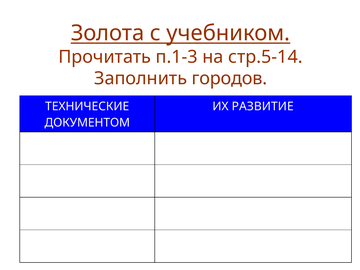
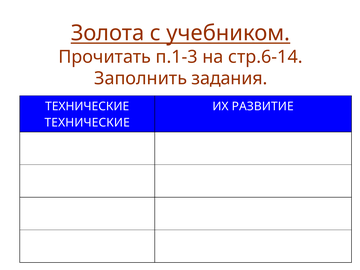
стр.5-14: стр.5-14 -> стр.6-14 (265, 57)
городов: городов -> задания (229, 78)
ДОКУМЕНТОМ: ДОКУМЕНТОМ -> ТЕХНИЧЕСКИЕ (87, 123)
